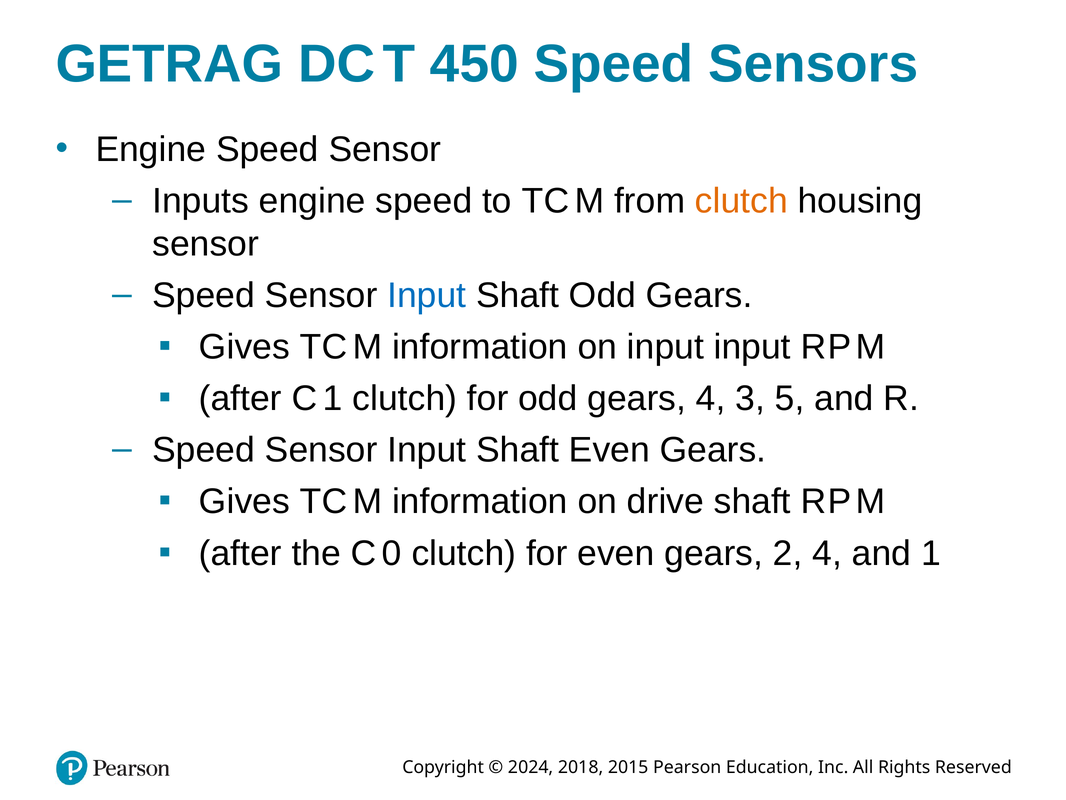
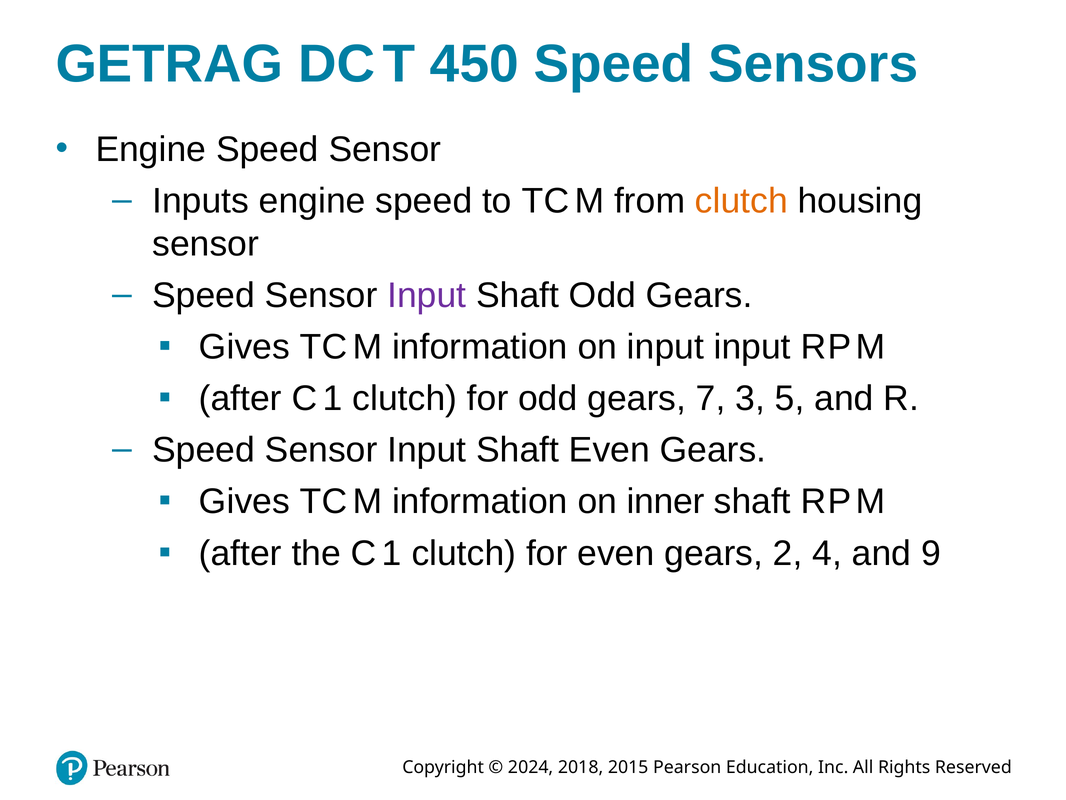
Input colour: blue -> purple (427, 295)
gears 4: 4 -> 7 (711, 398)
drive: drive -> inner (666, 501)
the C 0: 0 -> 1 (392, 553)
and 1: 1 -> 9 (931, 553)
